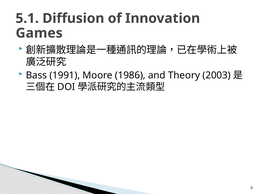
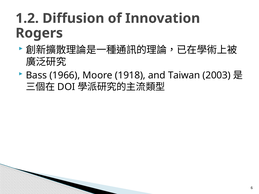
5.1: 5.1 -> 1.2 (27, 18)
Games: Games -> Rogers (39, 33)
1991: 1991 -> 1966 (65, 75)
1986: 1986 -> 1918 (130, 75)
Theory: Theory -> Taiwan (184, 75)
